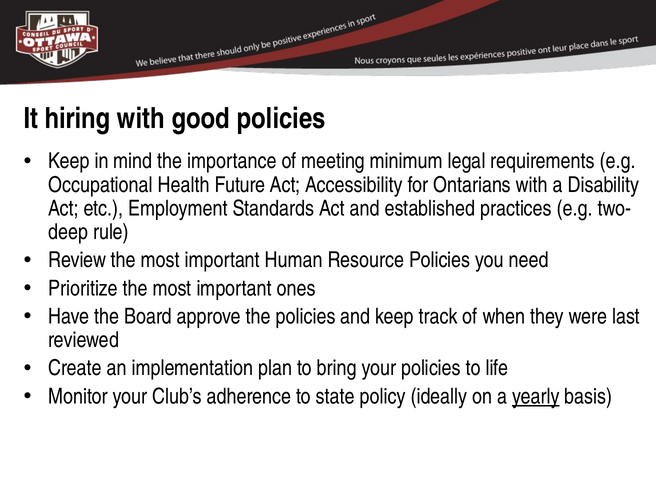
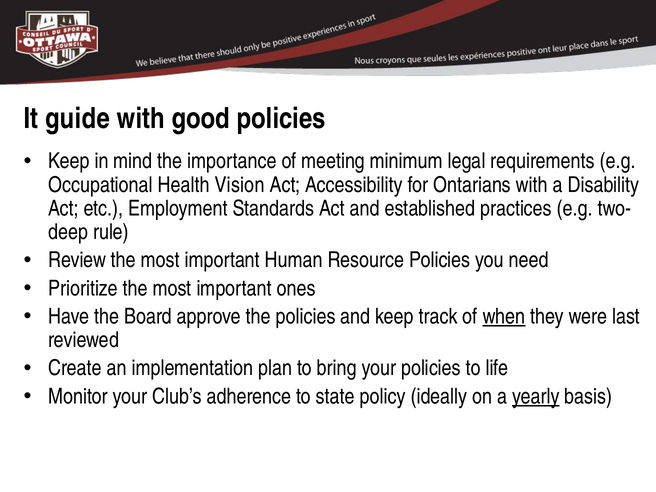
hiring: hiring -> guide (77, 119)
Future: Future -> Vision (240, 185)
when underline: none -> present (504, 316)
